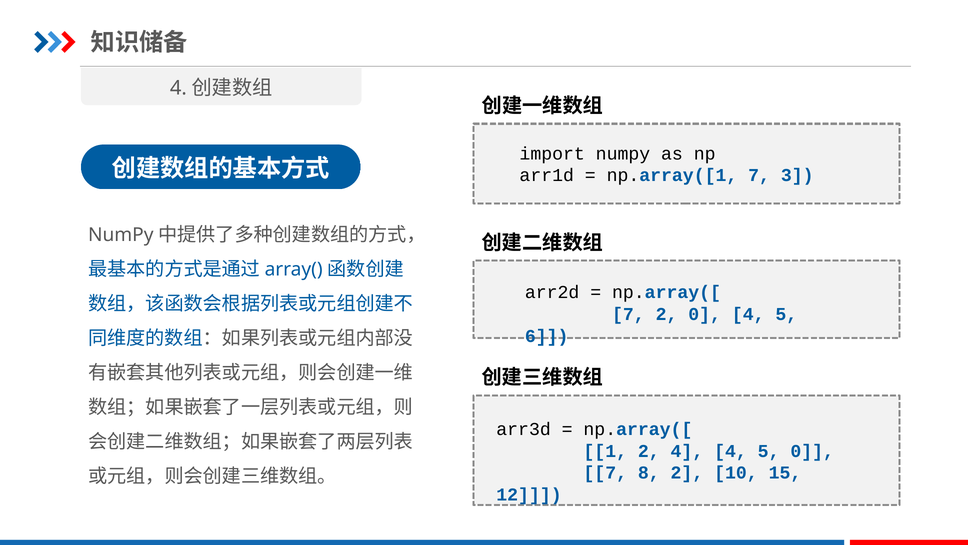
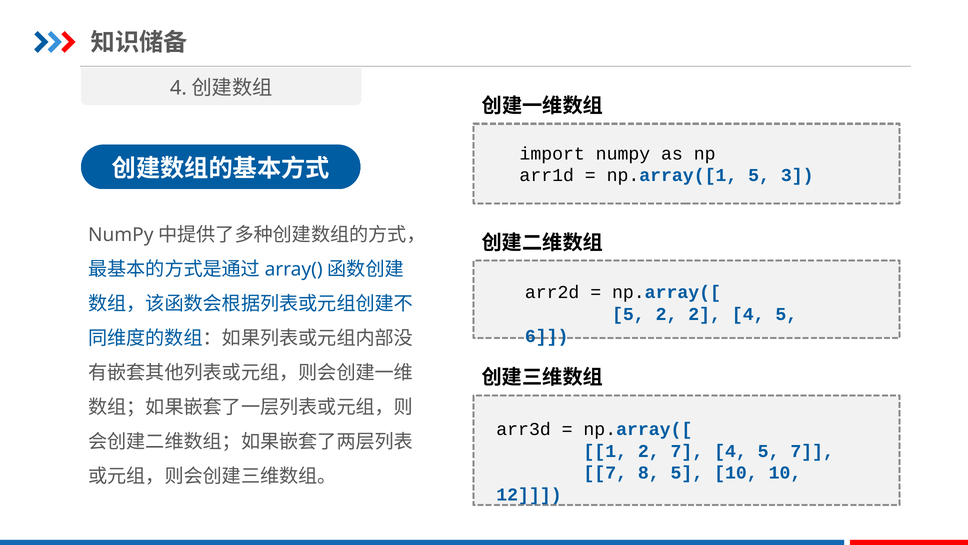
np.array([1 7: 7 -> 5 (759, 175)
7: 7 -> 5 (628, 314)
2 0: 0 -> 2 (705, 314)
2 4: 4 -> 7 (687, 451)
5 0: 0 -> 7 (812, 451)
8 2: 2 -> 5 (687, 473)
10 15: 15 -> 10 (785, 473)
